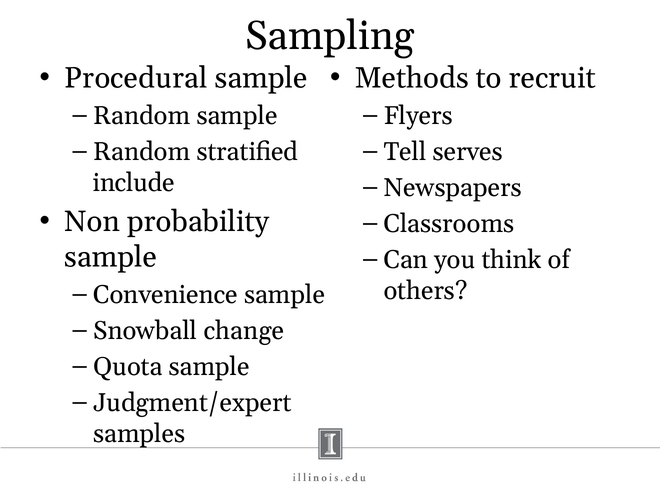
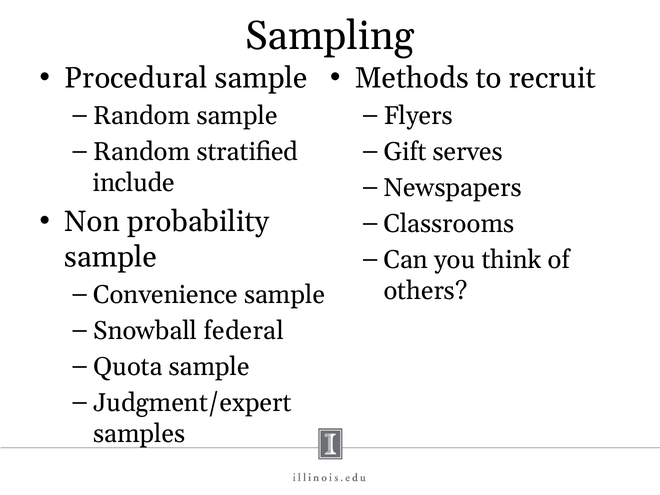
Tell: Tell -> Gift (405, 152)
change: change -> federal (244, 331)
